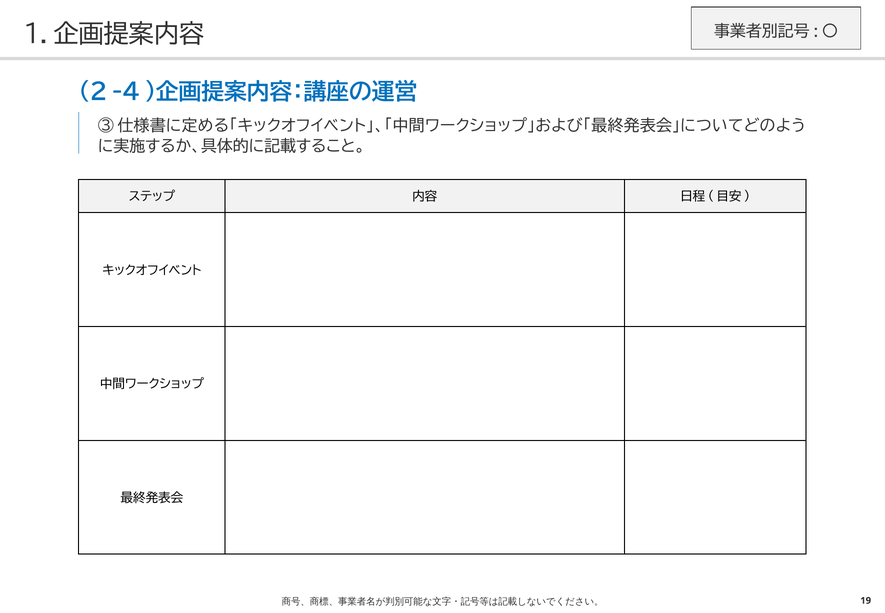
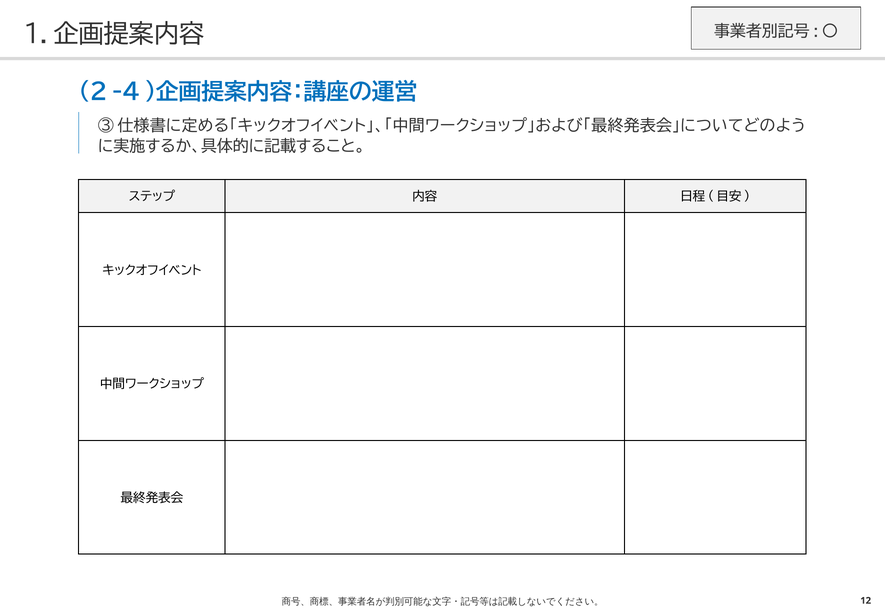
19: 19 -> 12 (866, 600)
